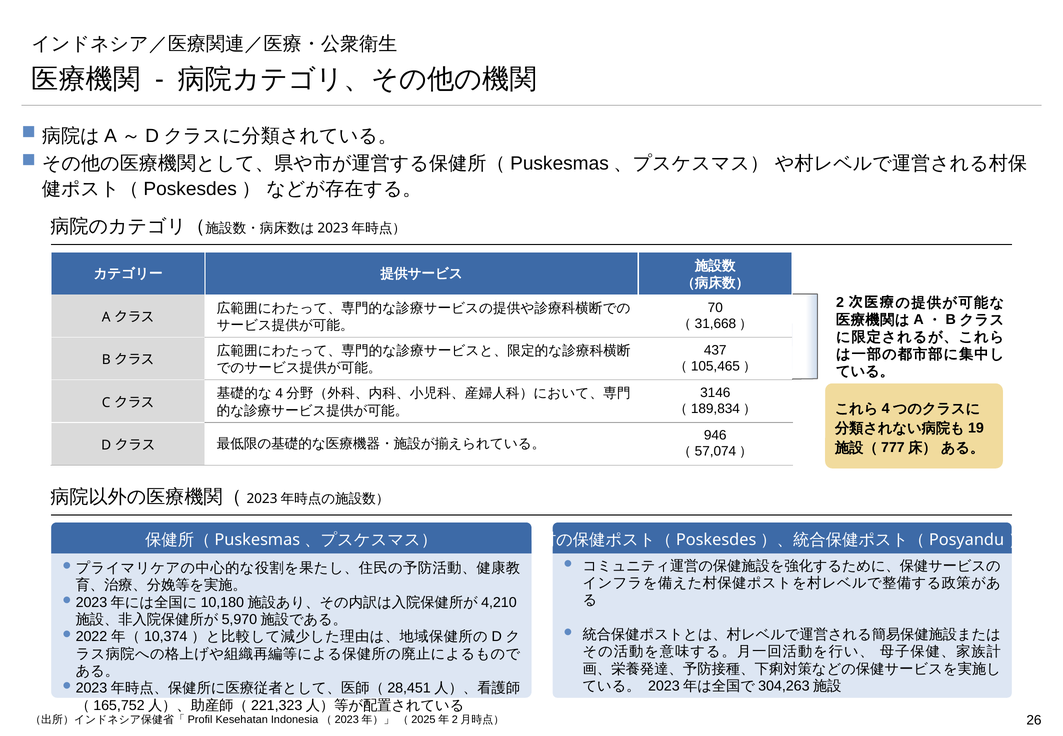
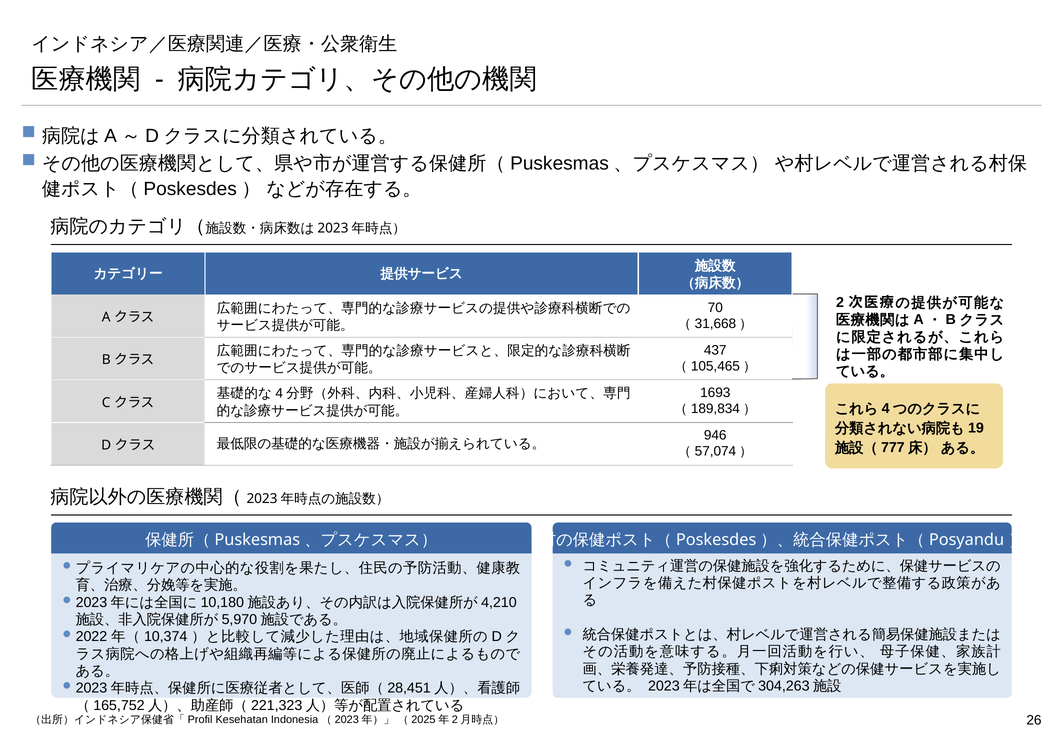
3146: 3146 -> 1693 (715, 393)
